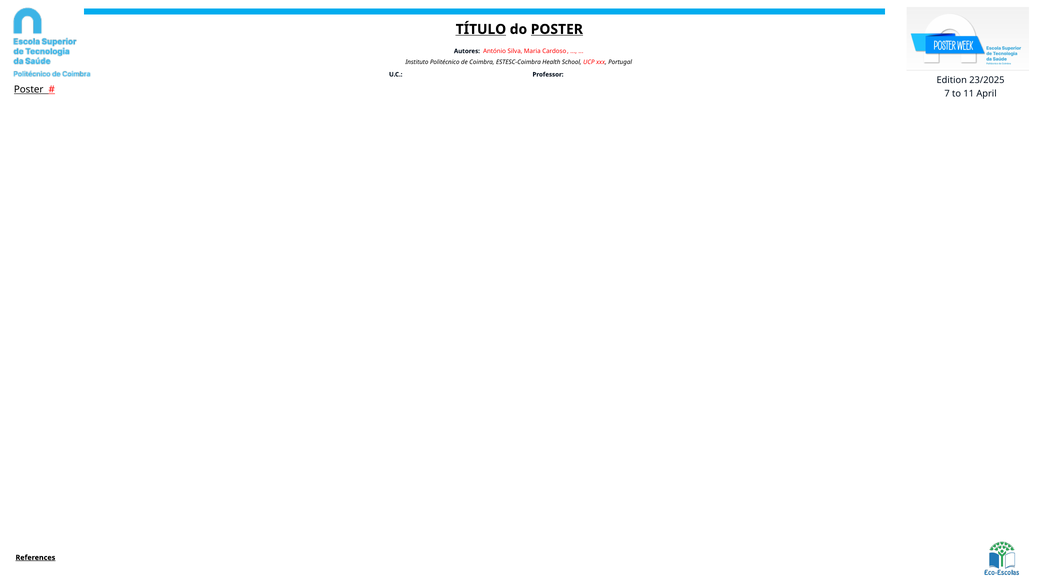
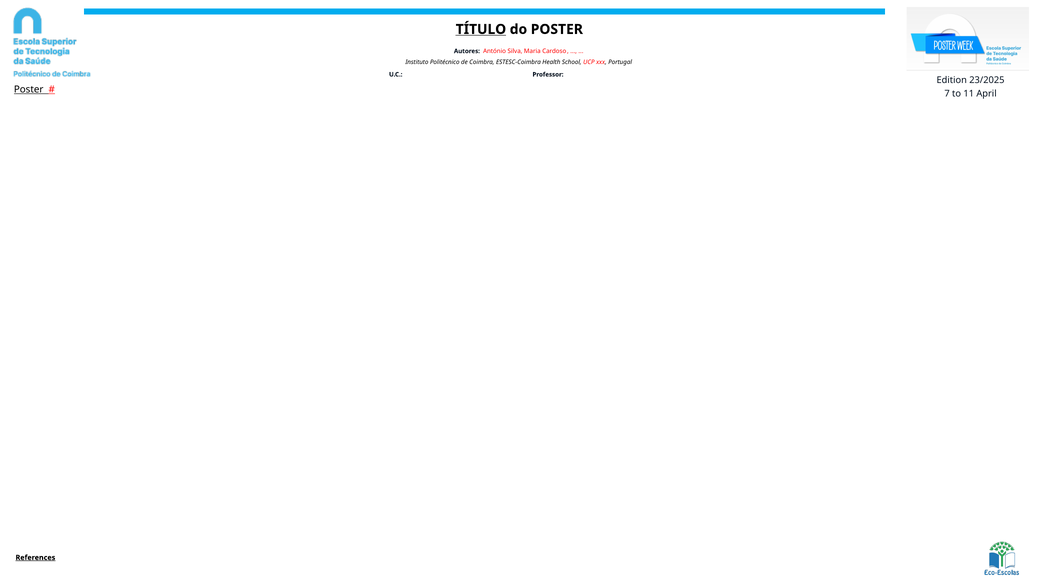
POSTER underline: present -> none (557, 29)
